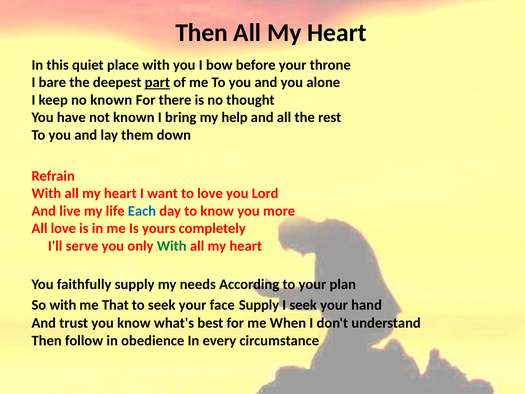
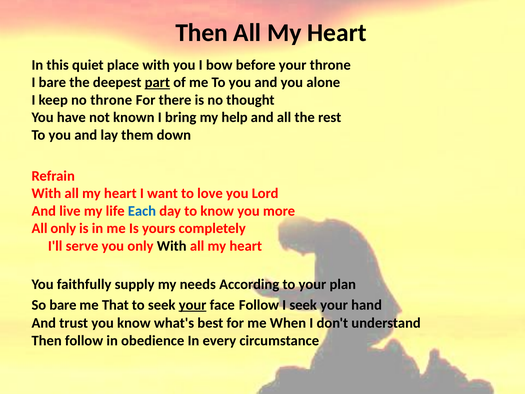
no known: known -> throne (111, 100)
All love: love -> only (63, 228)
With colour: green -> black (172, 246)
So with: with -> bare (63, 305)
your underline: none -> present (193, 305)
face Supply: Supply -> Follow (259, 305)
